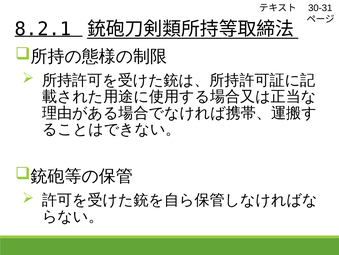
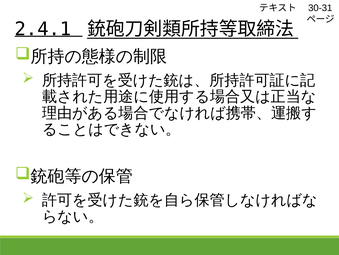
8.2.1: 8.2.1 -> 2.4.1 (43, 29)
